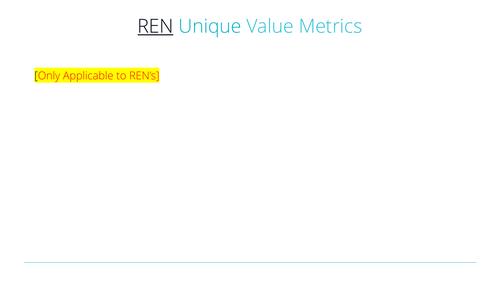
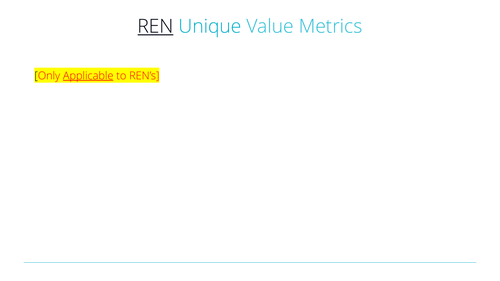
Applicable underline: none -> present (88, 76)
